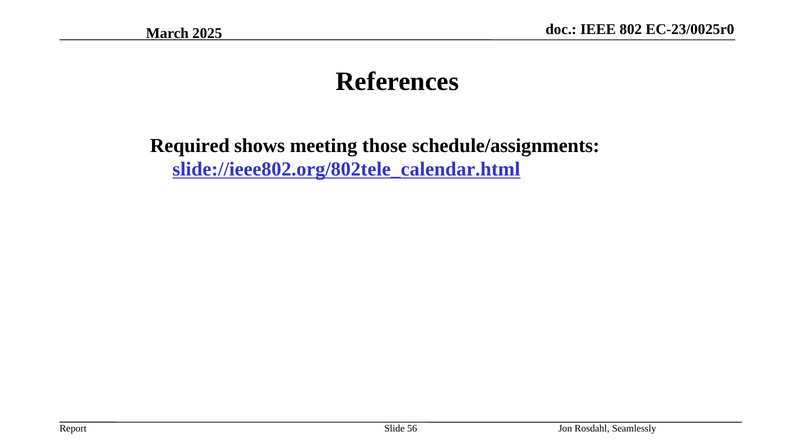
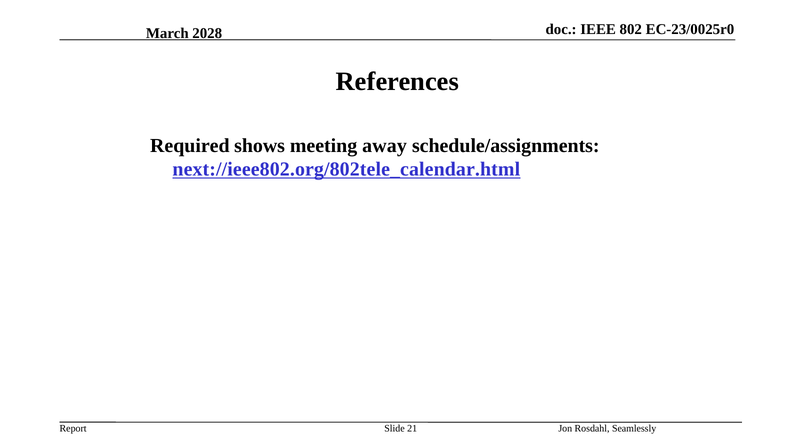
2025: 2025 -> 2028 (207, 33)
those: those -> away (385, 146)
slide://ieee802.org/802tele_calendar.html: slide://ieee802.org/802tele_calendar.html -> next://ieee802.org/802tele_calendar.html (346, 169)
56: 56 -> 21 (412, 429)
